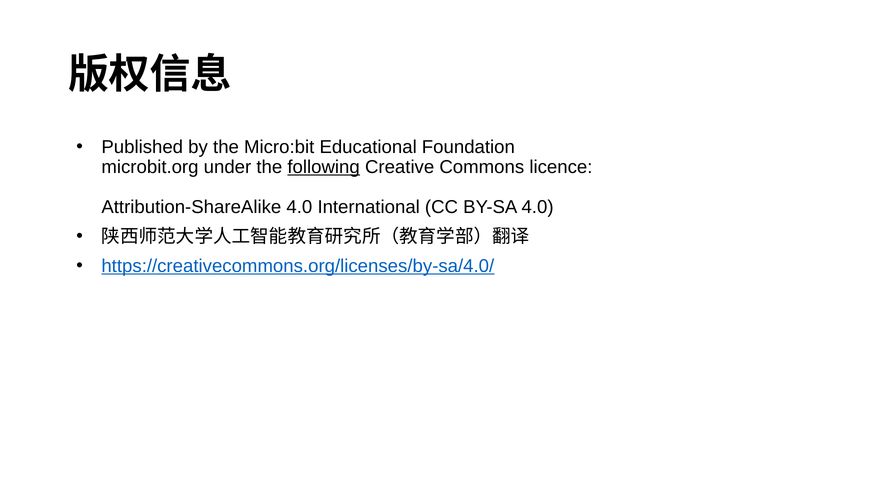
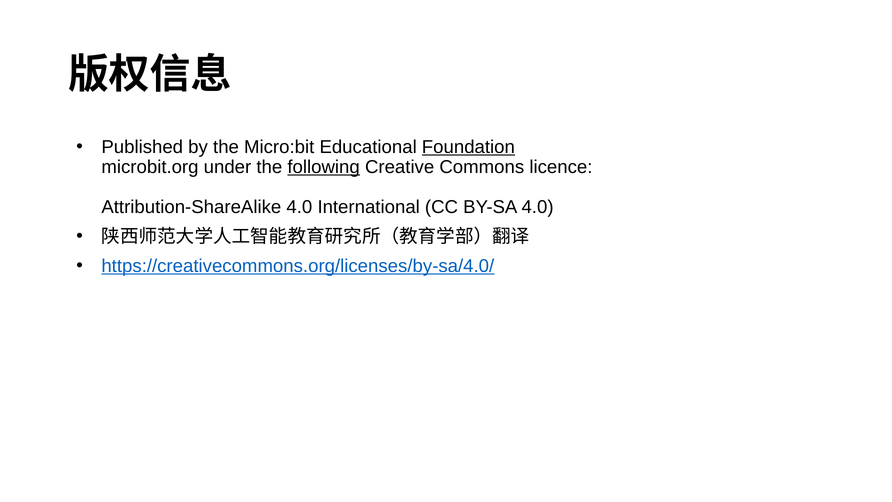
Foundation underline: none -> present (468, 147)
